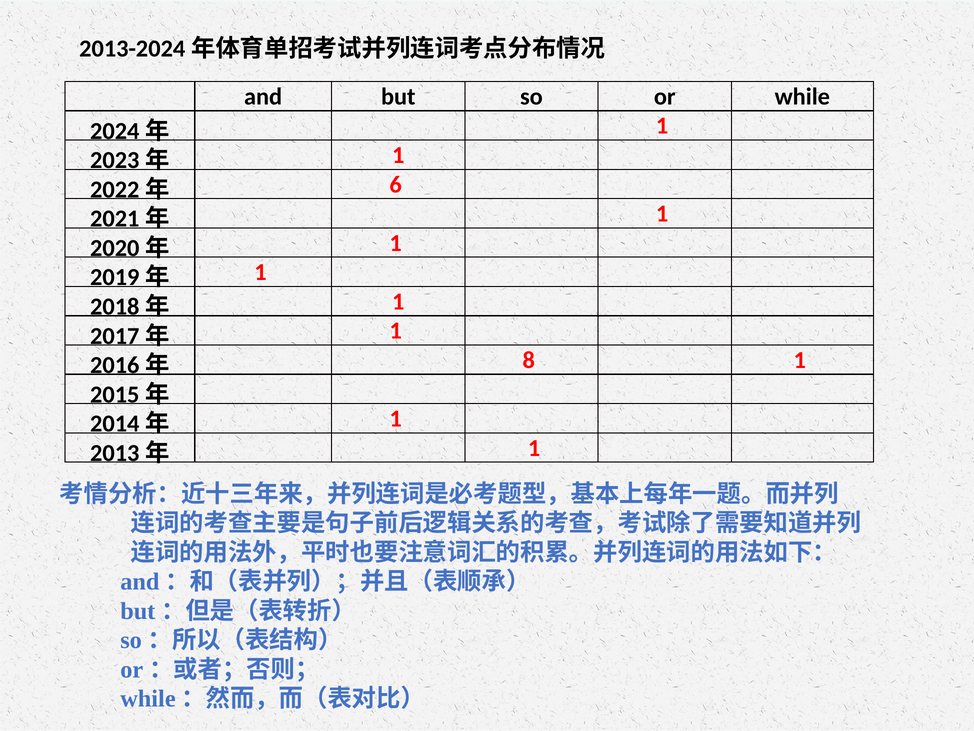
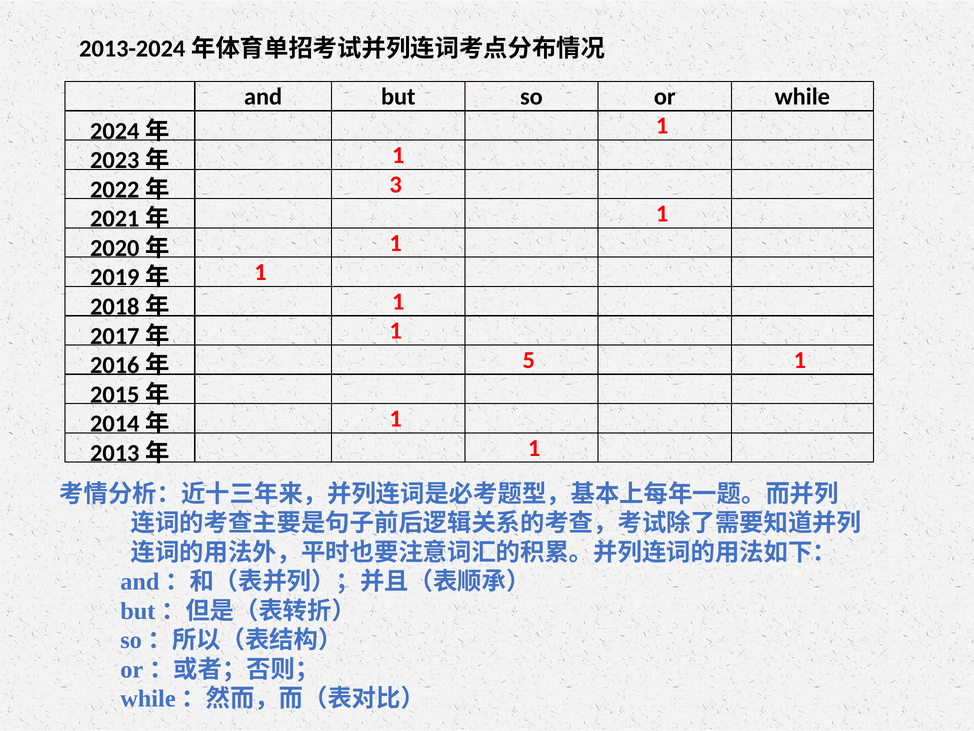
6: 6 -> 3 (396, 184)
8: 8 -> 5 (529, 360)
